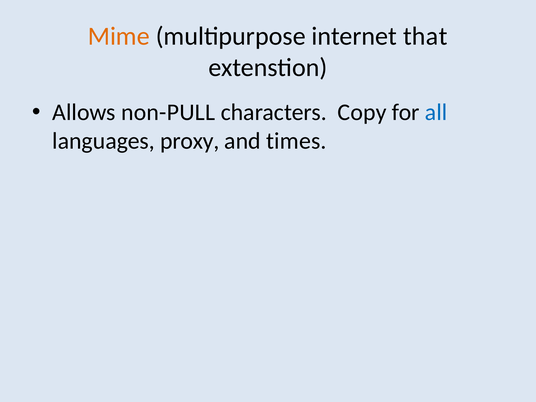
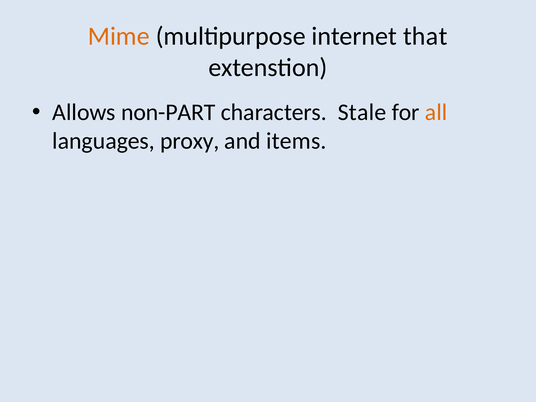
non-PULL: non-PULL -> non-PART (168, 112)
Copy: Copy -> Stale (362, 112)
all colour: blue -> orange (436, 112)
times: times -> items (296, 141)
